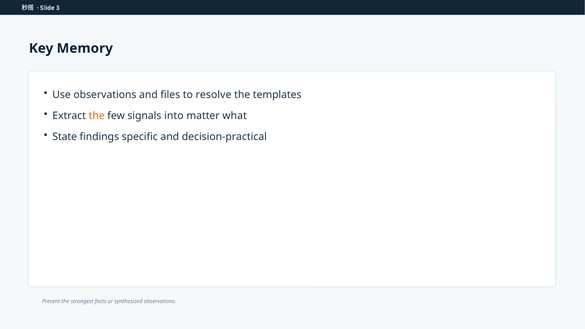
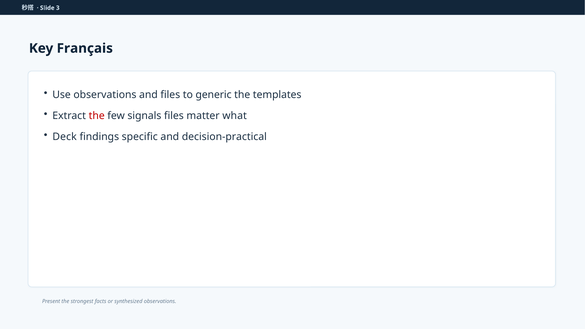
Memory: Memory -> Français (85, 48)
resolve: resolve -> generic (214, 95)
the colour: orange -> red (97, 116)
signals into: into -> files (174, 116)
State: State -> Deck (65, 137)
